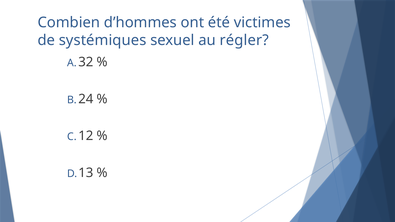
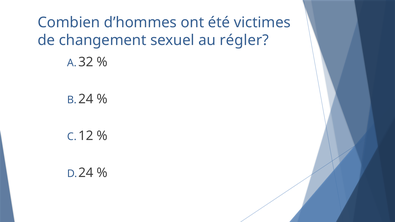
systémiques: systémiques -> changement (103, 40)
13: 13 -> 24 (86, 173)
